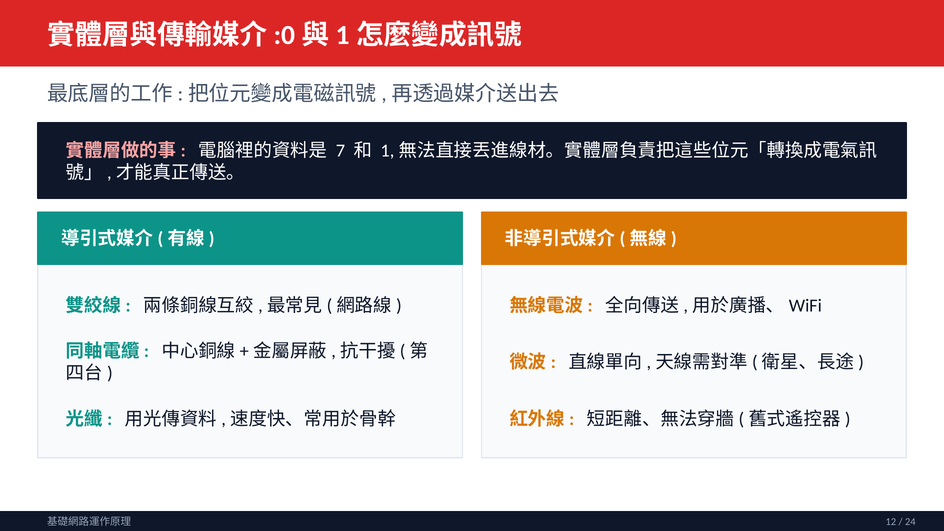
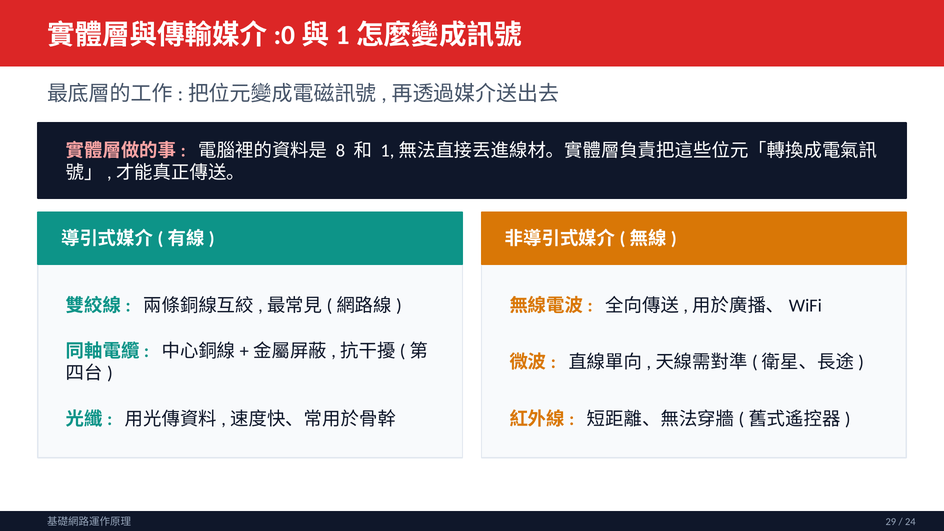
7: 7 -> 8 (340, 151)
12: 12 -> 29 (891, 522)
